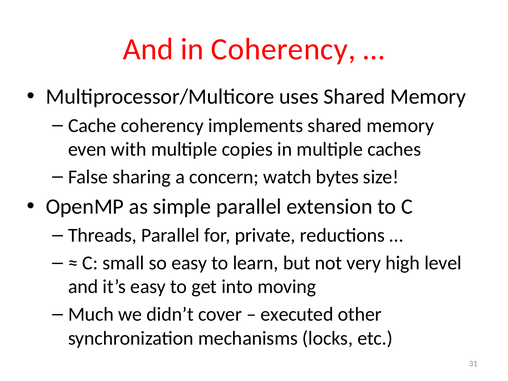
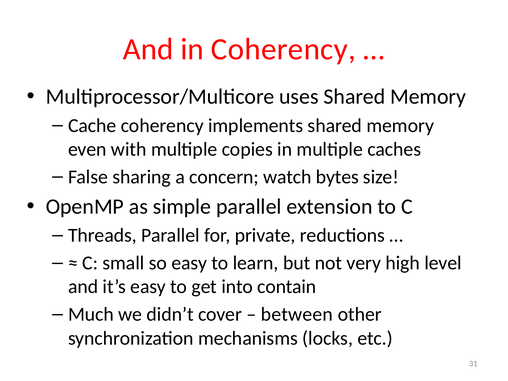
moving: moving -> contain (287, 287)
executed: executed -> between (297, 314)
